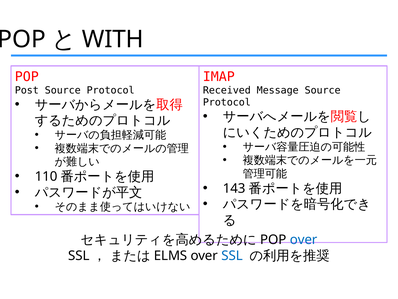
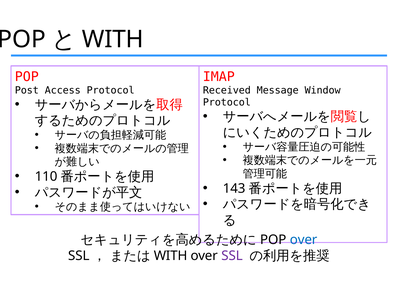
Post Source: Source -> Access (63, 90)
Message Source: Source -> Window (323, 90)
ELMS: ELMS -> WITH (171, 255)
SSL colour: blue -> purple (232, 255)
